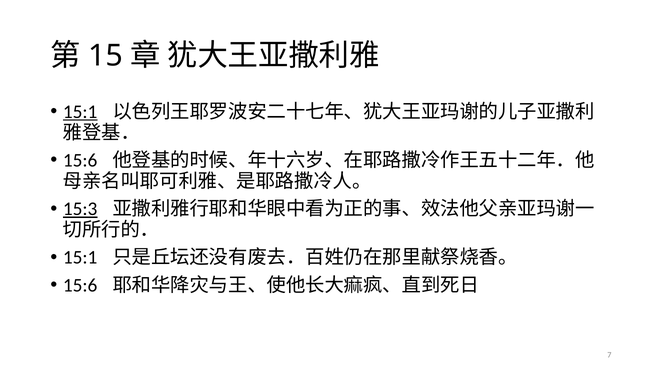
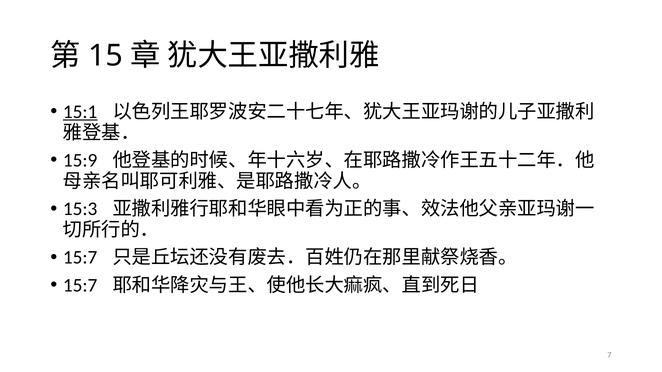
15:6: 15:6 -> 15:9 (80, 161)
15:3 underline: present -> none (80, 209)
15:1: 15:1 -> 15:7 (80, 258)
15:6: 15:6 -> 15:7 (80, 286)
